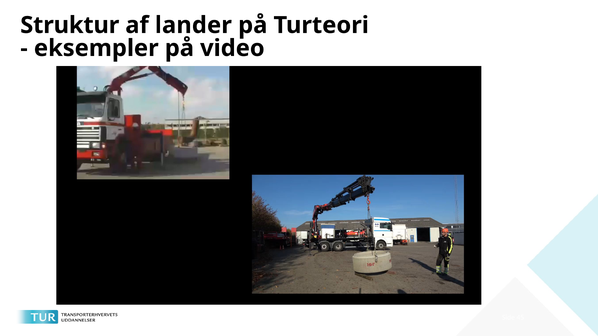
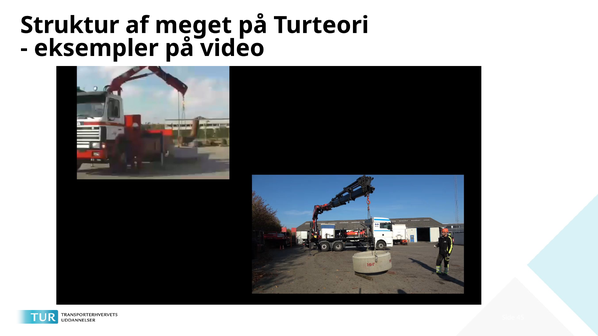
lander: lander -> meget (193, 25)
